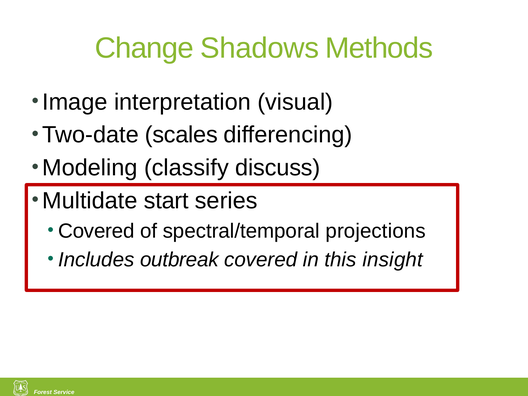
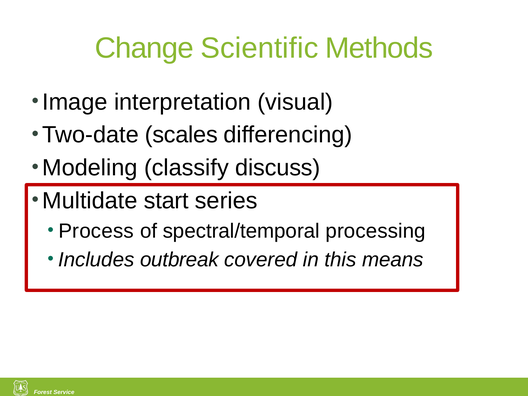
Shadows: Shadows -> Scientific (259, 48)
Covered: Covered -> Process (96, 231)
projections: projections -> processing (376, 231)
insight: insight -> means (393, 260)
